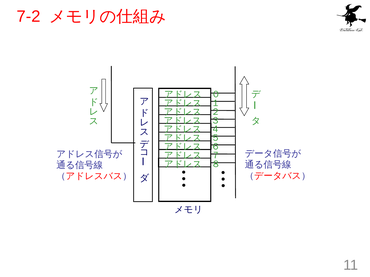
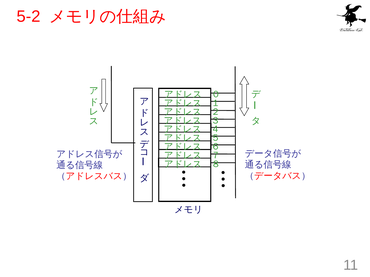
7-2: 7-2 -> 5-2 (29, 16)
